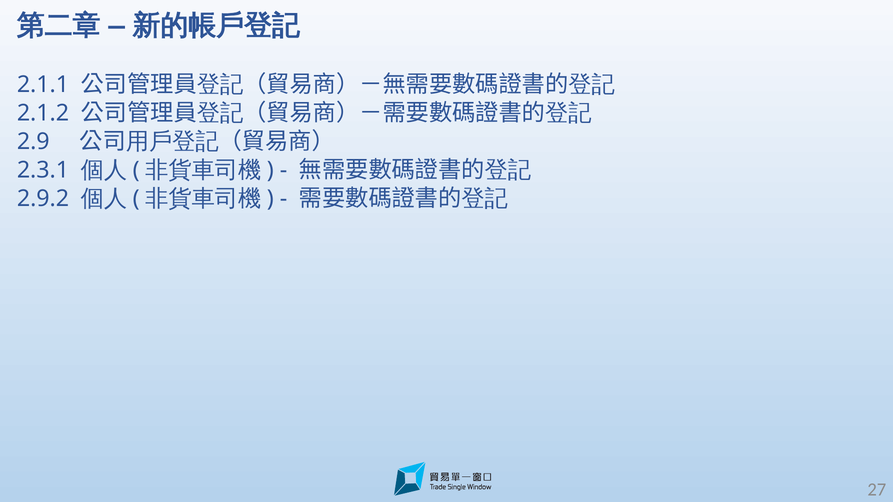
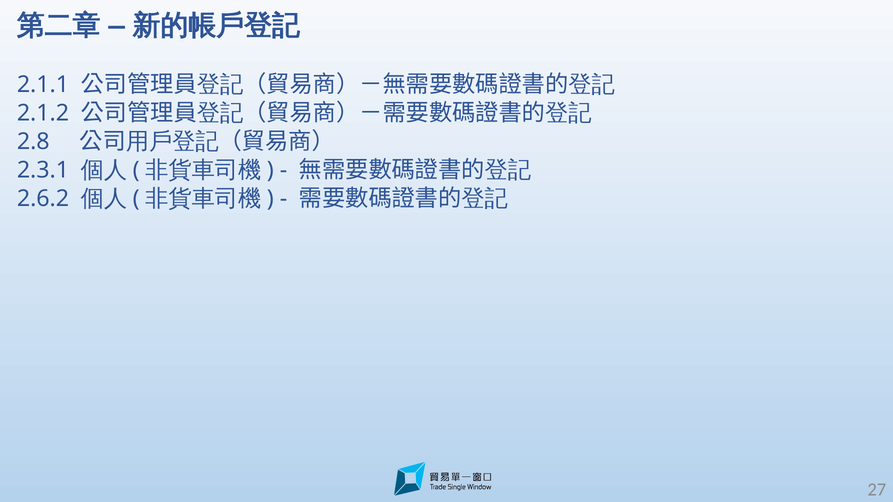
2.9: 2.9 -> 2.8 (33, 142)
2.9.2: 2.9.2 -> 2.6.2 (43, 199)
